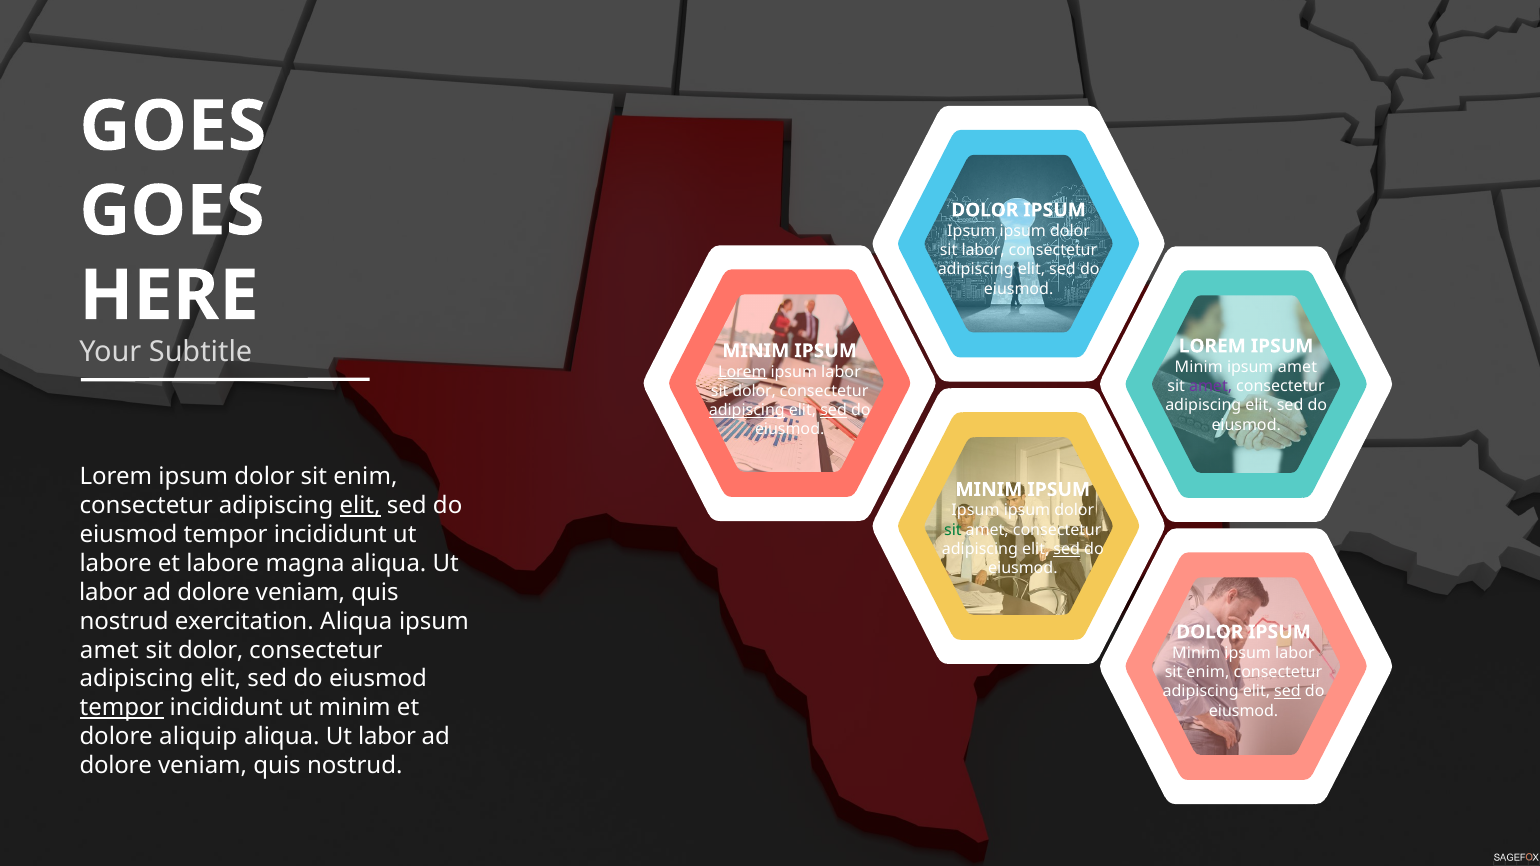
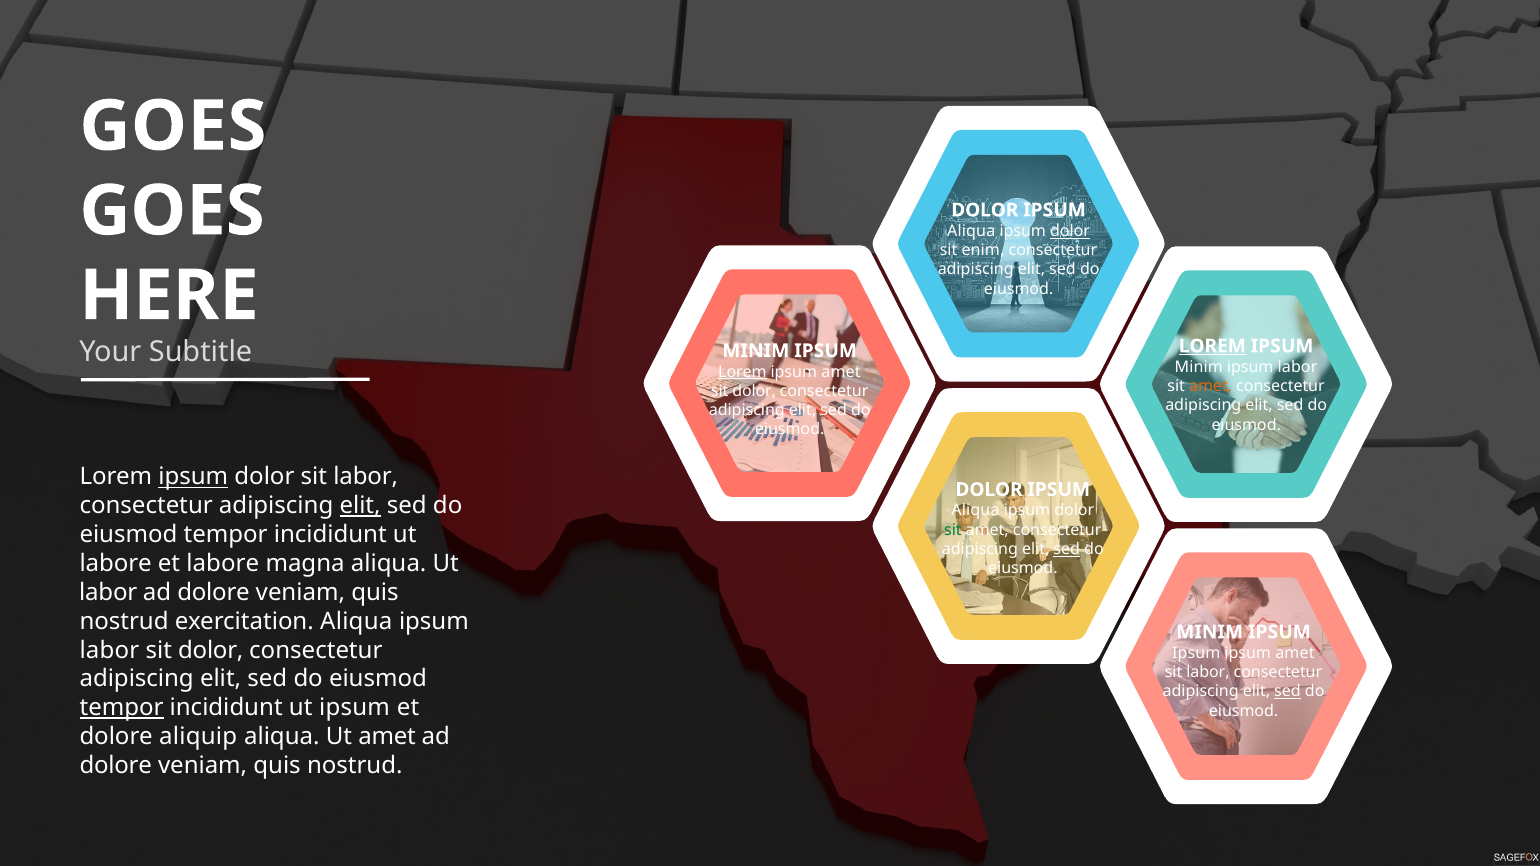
Ipsum: Ipsum -> Aliqua (971, 231)
dolor underline: none -> present (1070, 231)
sit labor: labor -> enim (983, 250)
LOREM underline: none -> present (1212, 346)
amet: amet -> labor (1298, 367)
labor: labor -> amet (841, 372)
amet colour: purple -> orange (1211, 386)
adipiscing underline: present -> none (747, 410)
sed underline: present -> none (834, 410)
ipsum underline: none -> present (193, 477)
dolor sit enim: enim -> labor (366, 477)
MINIM: MINIM -> DOLOR (989, 490)
Ipsum: Ipsum -> Aliqua (975, 511)
DOLOR: DOLOR -> MINIM (1210, 632)
amet: amet -> labor (109, 650)
Minim: Minim -> Ipsum (1196, 653)
labor: labor -> amet (1295, 653)
enim: enim -> labor (1208, 672)
ut minim: minim -> ipsum (355, 708)
labor: labor -> amet (387, 737)
